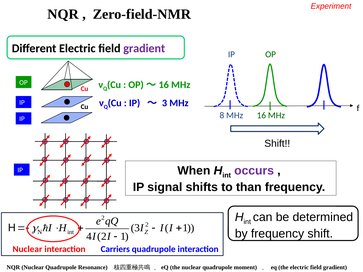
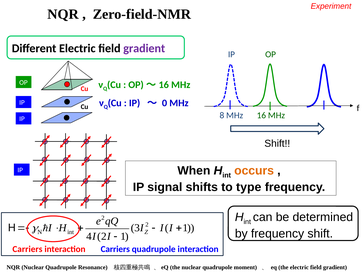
3: 3 -> 0 (165, 103)
occurs colour: purple -> orange (254, 171)
than: than -> type (249, 187)
Nuclear: Nuclear -> Carriers (27, 249)
